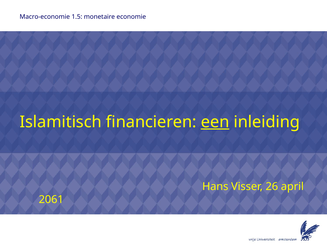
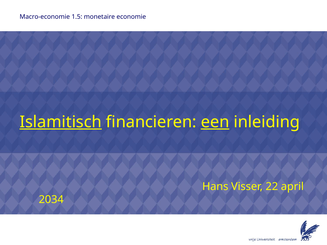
Islamitisch underline: none -> present (61, 122)
26: 26 -> 22 (272, 187)
2061: 2061 -> 2034 (51, 200)
